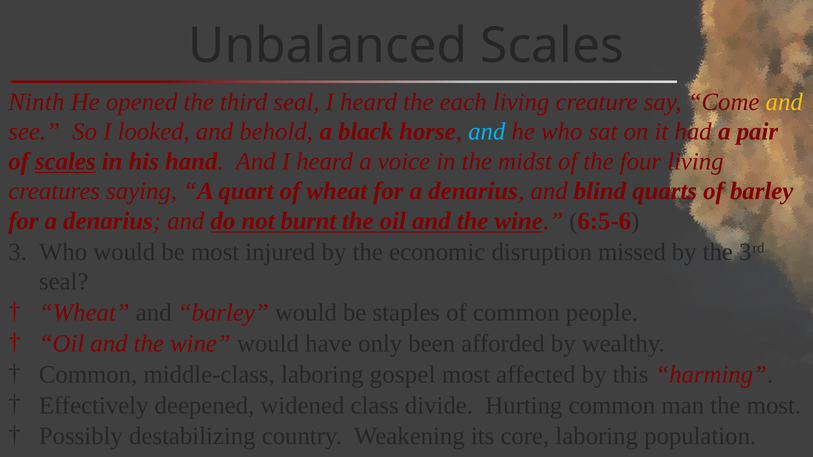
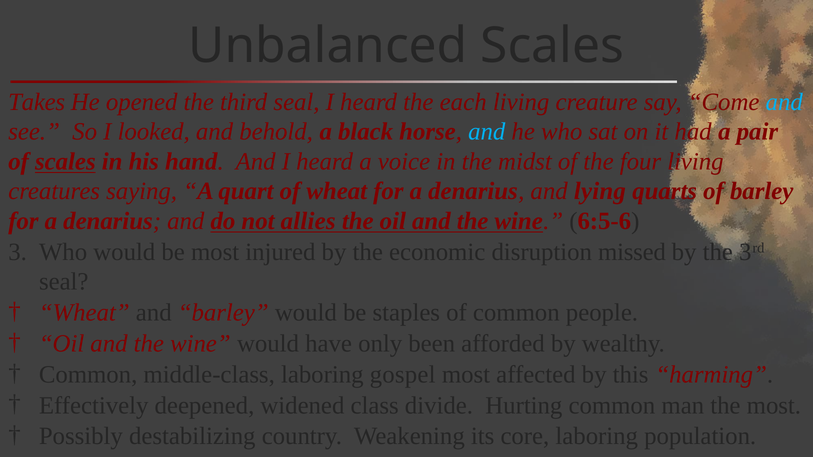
Ninth: Ninth -> Takes (37, 102)
and colour: yellow -> light blue (784, 102)
blind: blind -> lying (600, 191)
burnt: burnt -> allies (308, 221)
